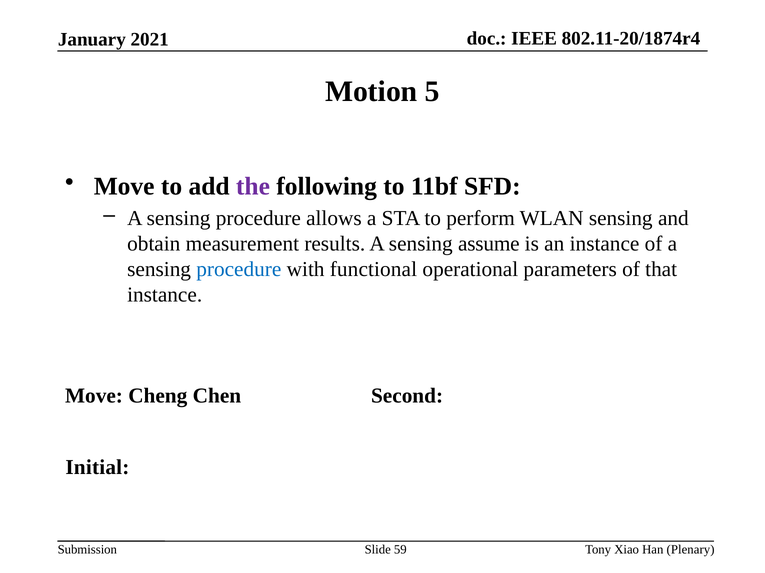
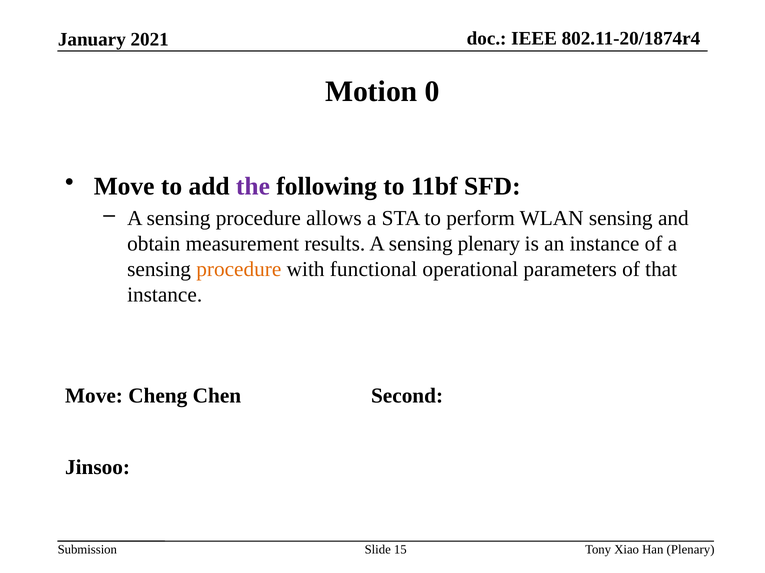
5: 5 -> 0 (432, 91)
sensing assume: assume -> plenary (489, 244)
procedure colour: blue -> orange (239, 270)
Initial: Initial -> Jinsoo (98, 468)
59: 59 -> 15 (400, 550)
